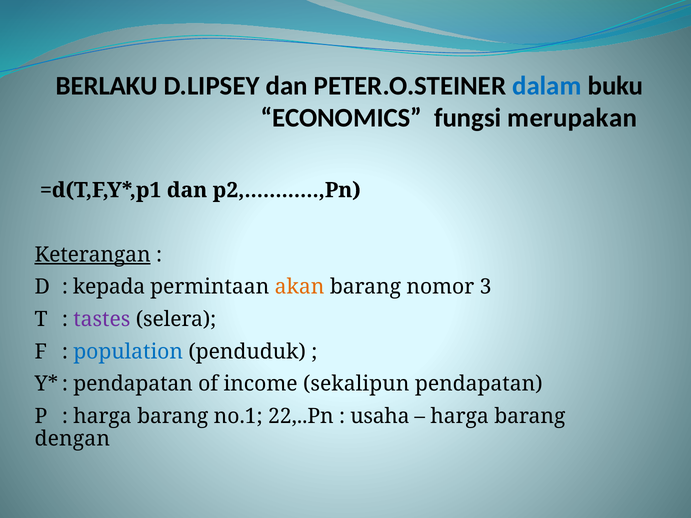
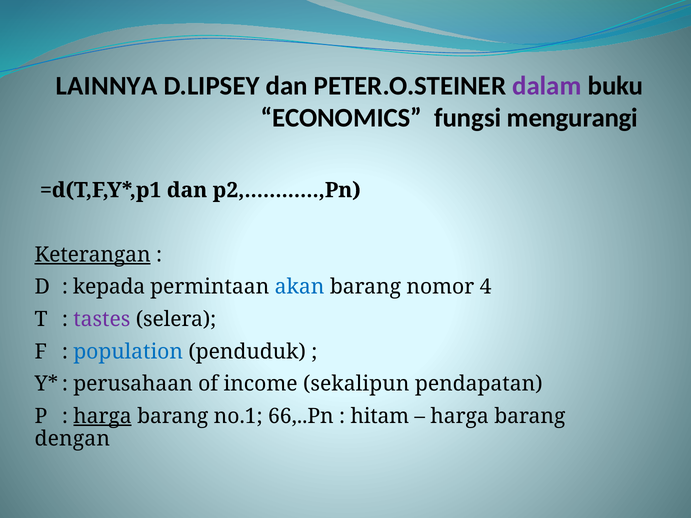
BERLAKU: BERLAKU -> LAINNYA (107, 86)
dalam colour: blue -> purple (547, 86)
merupakan: merupakan -> mengurangi (572, 118)
akan colour: orange -> blue (300, 287)
3: 3 -> 4 (486, 287)
pendapatan: pendapatan -> perusahaan (133, 384)
harga underline: none -> present (102, 416)
22,..Pn: 22,..Pn -> 66,..Pn (301, 416)
usaha: usaha -> hitam (380, 416)
